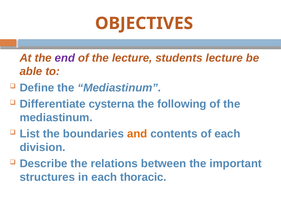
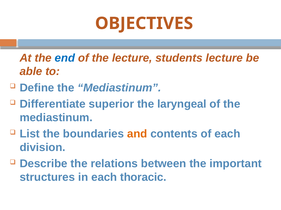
end colour: purple -> blue (65, 58)
cysterna: cysterna -> superior (111, 104)
following: following -> laryngeal (182, 104)
